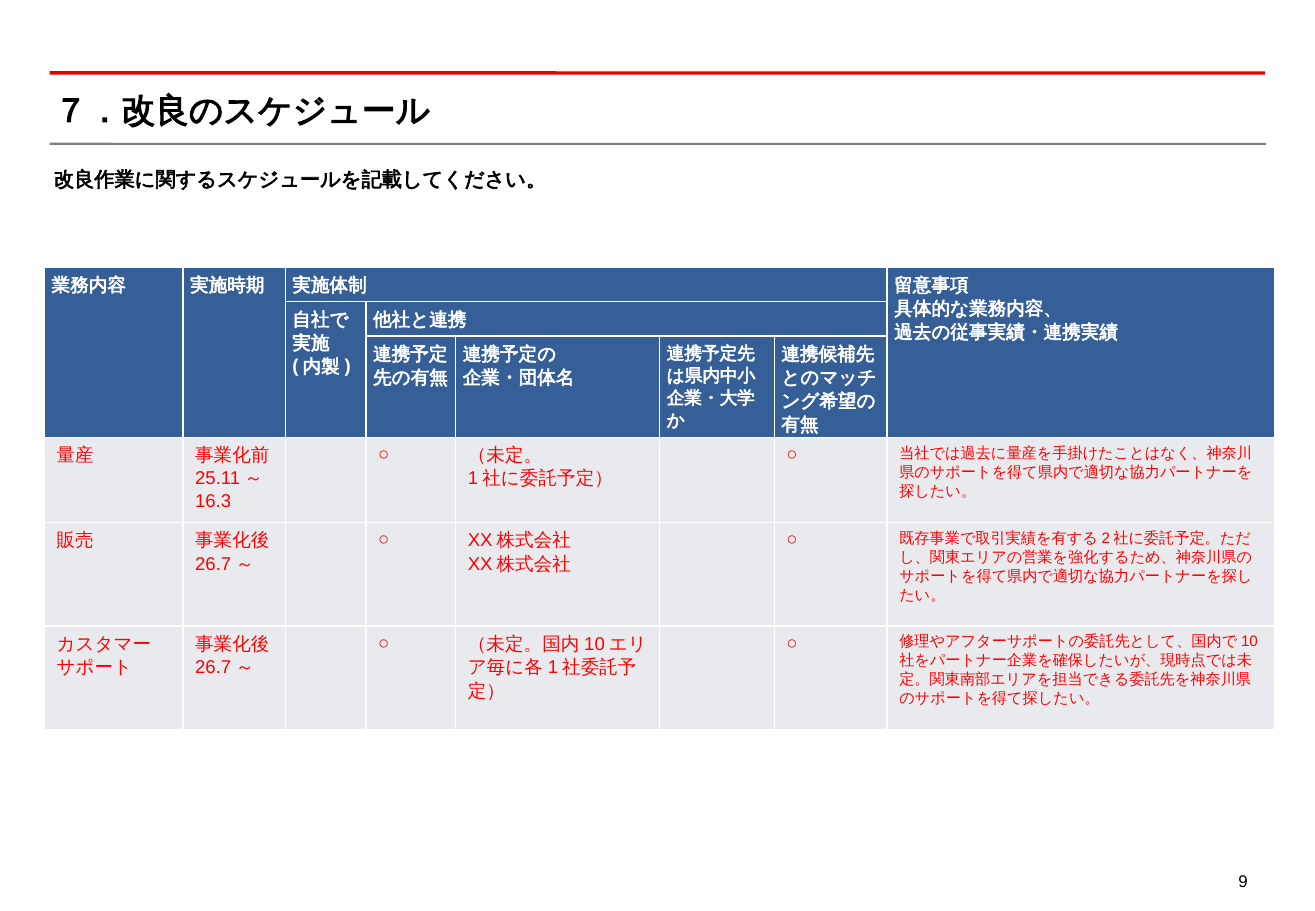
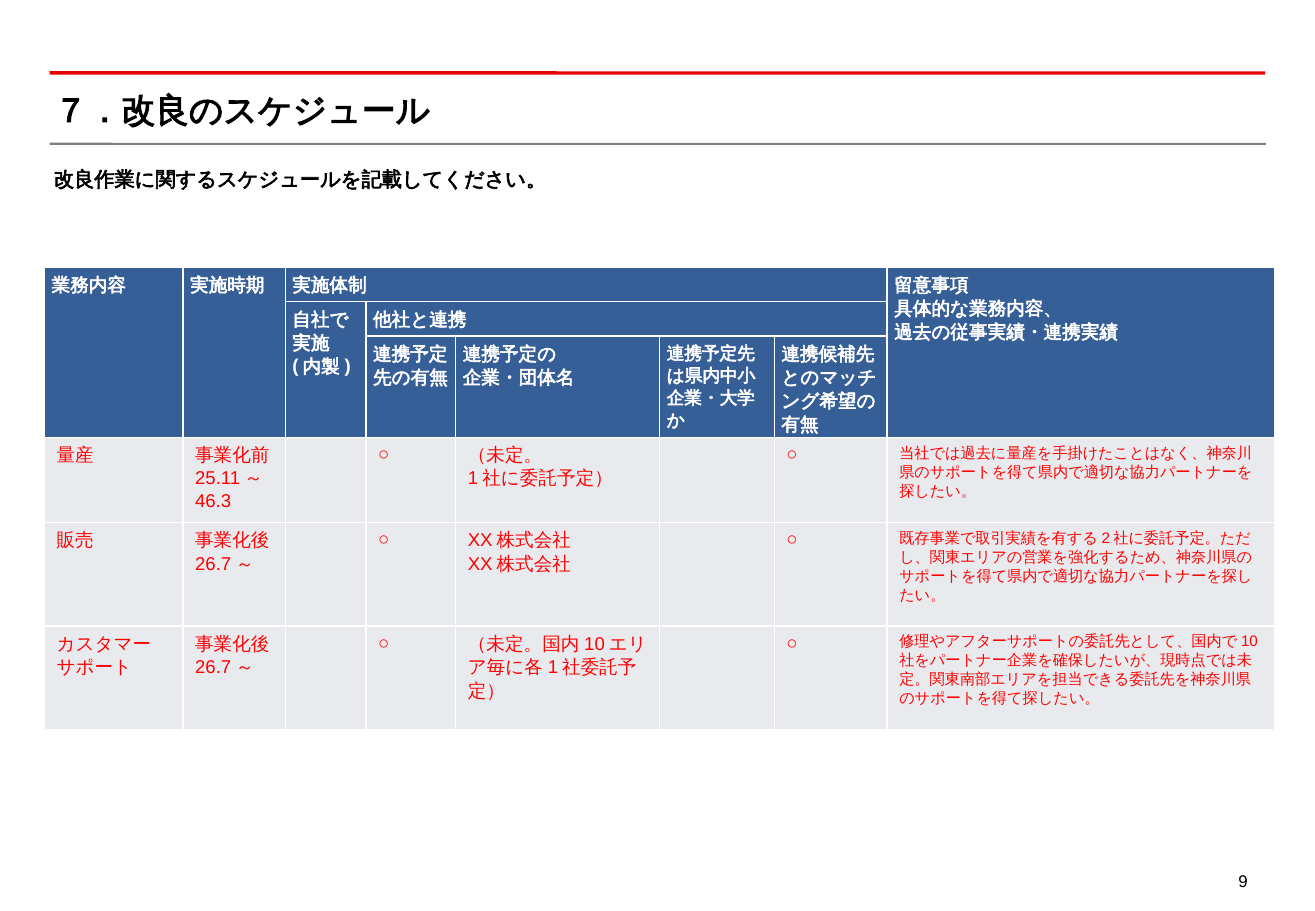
16.3: 16.3 -> 46.3 (213, 501)
